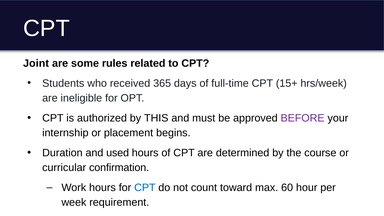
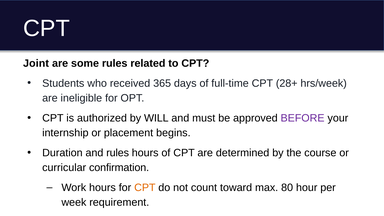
15+: 15+ -> 28+ (287, 83)
THIS: THIS -> WILL (156, 118)
and used: used -> rules (118, 153)
CPT colour: blue -> orange (145, 188)
60: 60 -> 80 (287, 188)
